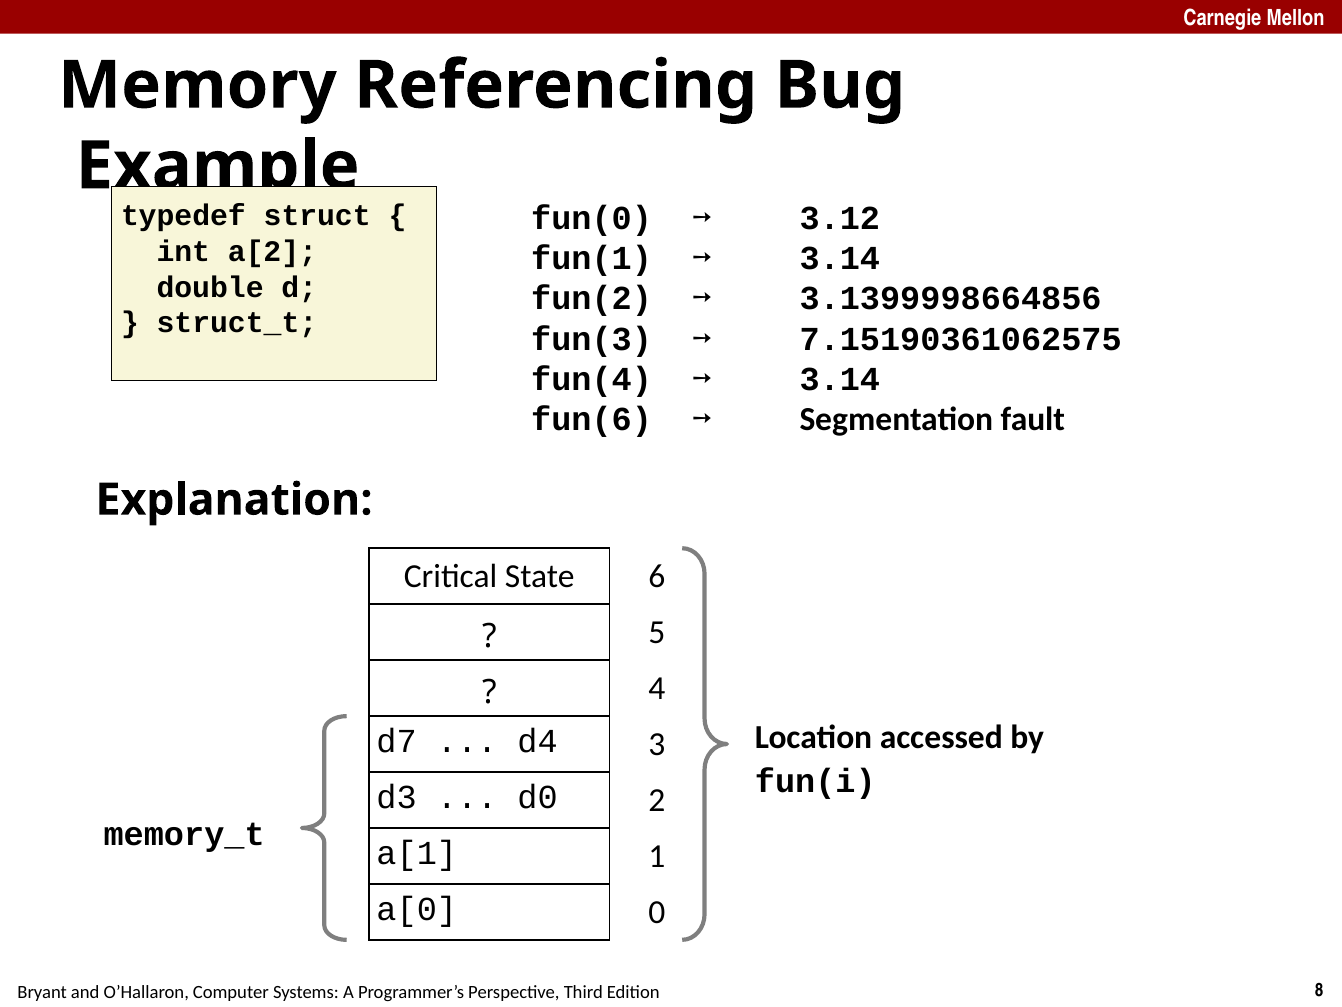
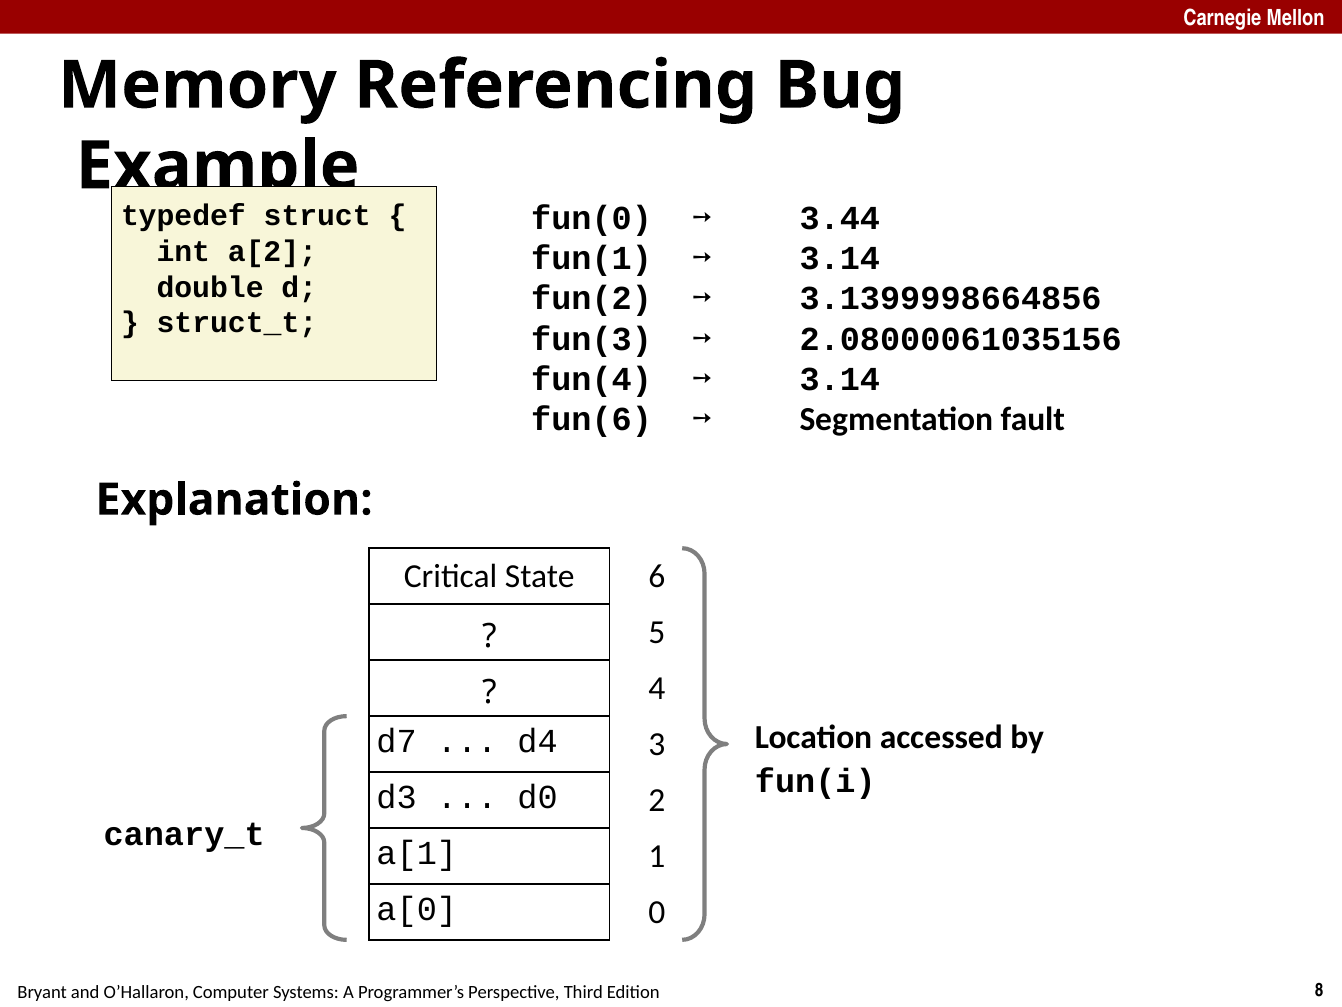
3.12: 3.12 -> 3.44 (840, 218)
7.15190361062575: 7.15190361062575 -> 2.08000061035156 (961, 339)
memory_t: memory_t -> canary_t (184, 834)
